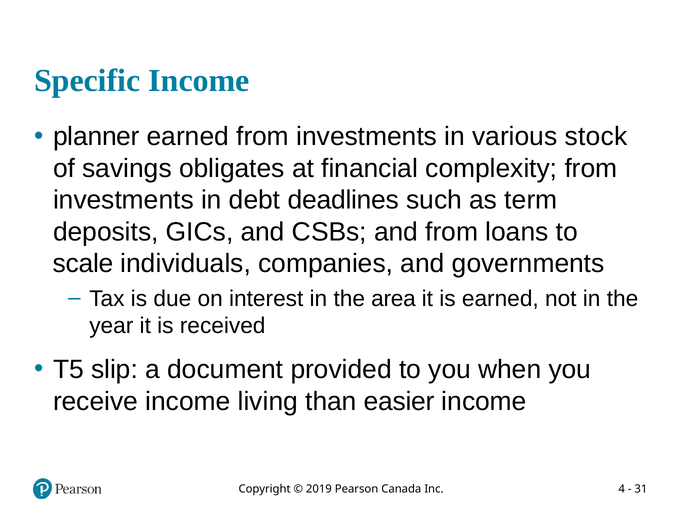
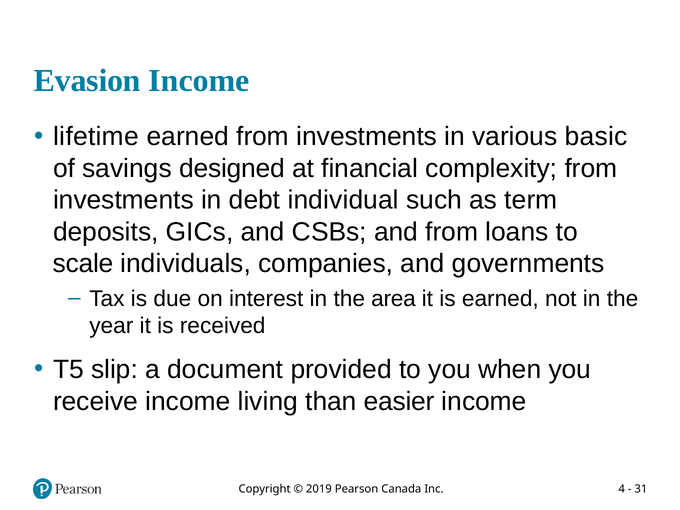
Specific: Specific -> Evasion (87, 81)
planner: planner -> lifetime (96, 137)
stock: stock -> basic (596, 137)
obligates: obligates -> designed (232, 168)
deadlines: deadlines -> individual (343, 200)
